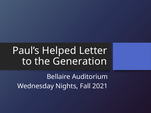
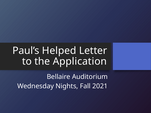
Generation: Generation -> Application (80, 62)
